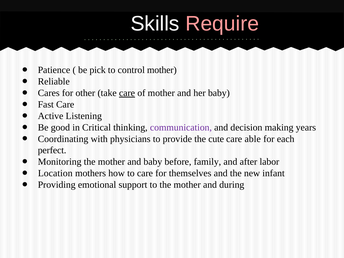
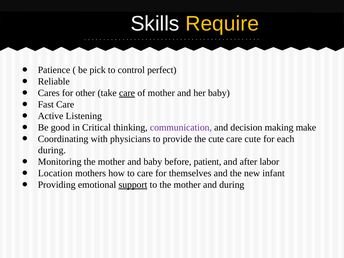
Require colour: pink -> yellow (222, 24)
control mother: mother -> perfect (162, 70)
years: years -> make (306, 127)
care able: able -> cute (253, 139)
perfect: perfect -> during (52, 150)
family: family -> patient (207, 162)
support underline: none -> present (133, 185)
